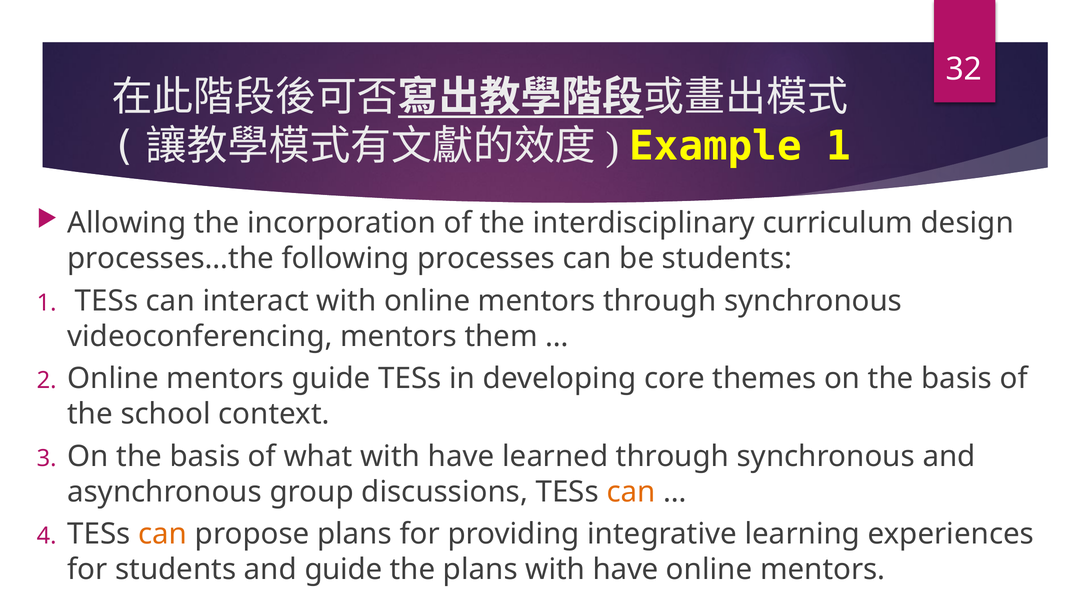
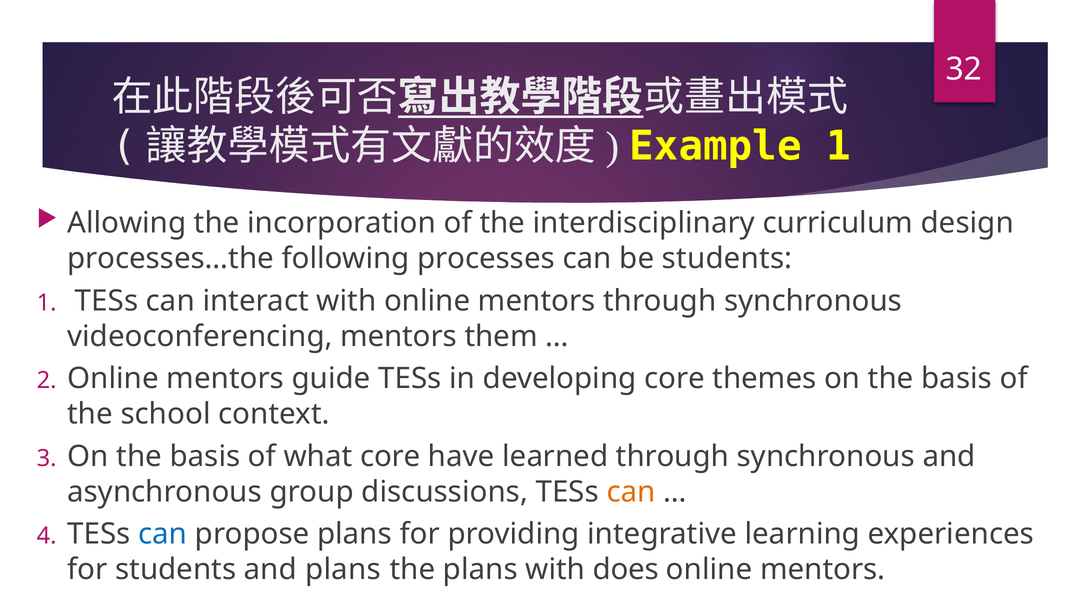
what with: with -> core (390, 456)
can colour: orange -> blue (163, 534)
and guide: guide -> plans (343, 569)
plans with have: have -> does (626, 569)
